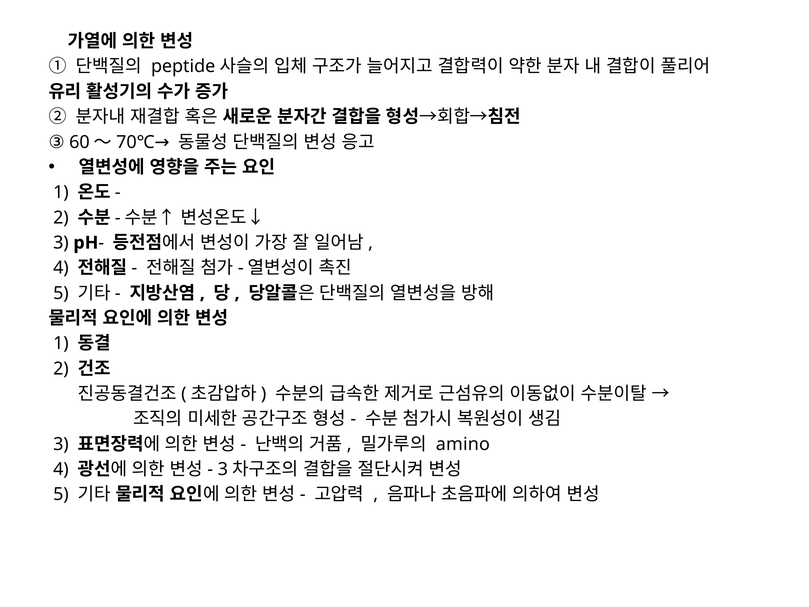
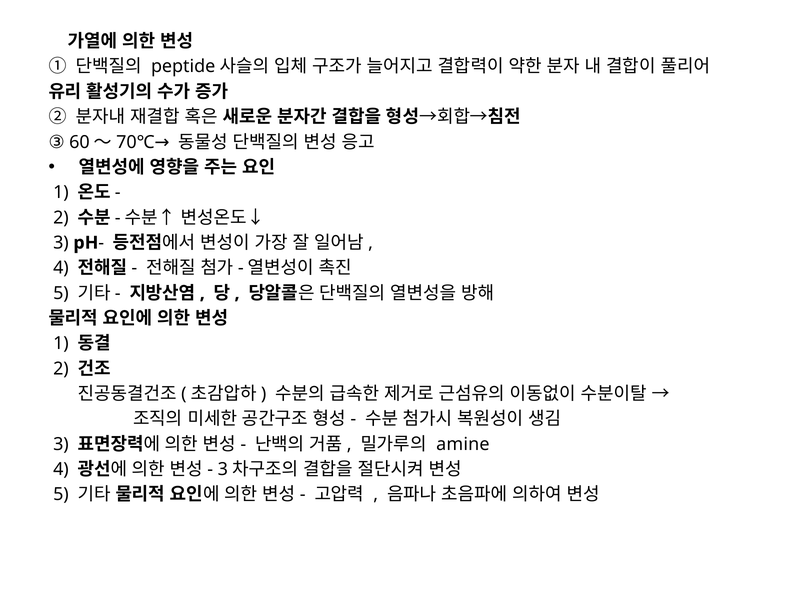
amino: amino -> amine (463, 444)
